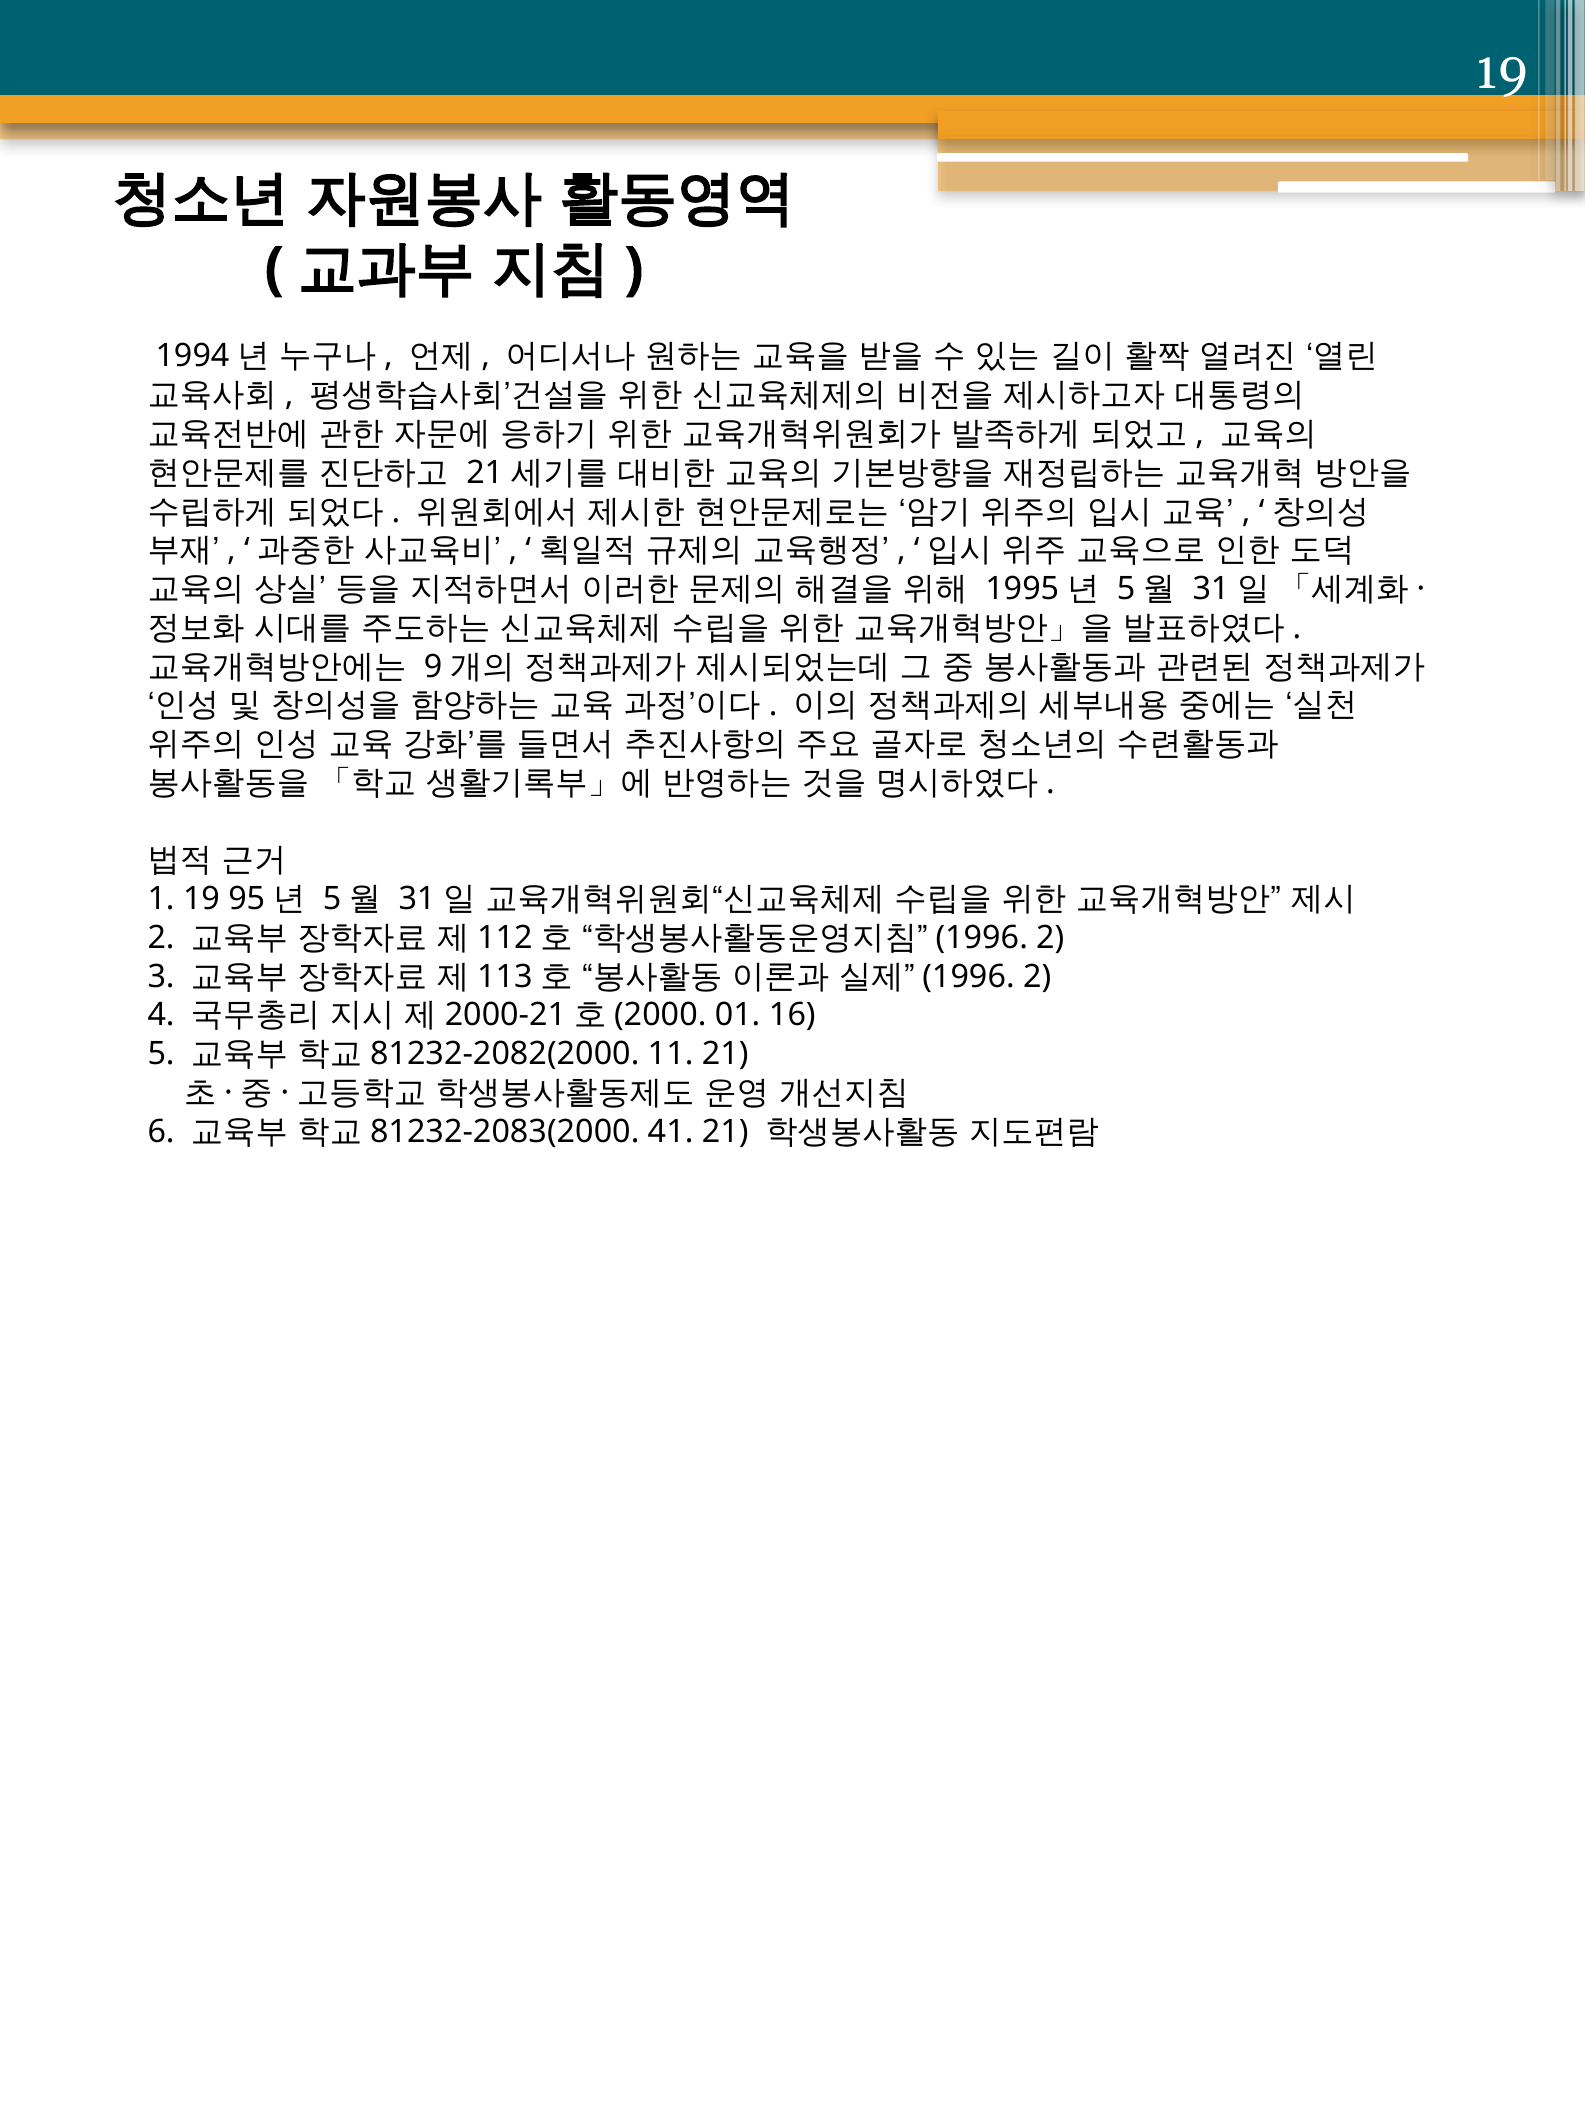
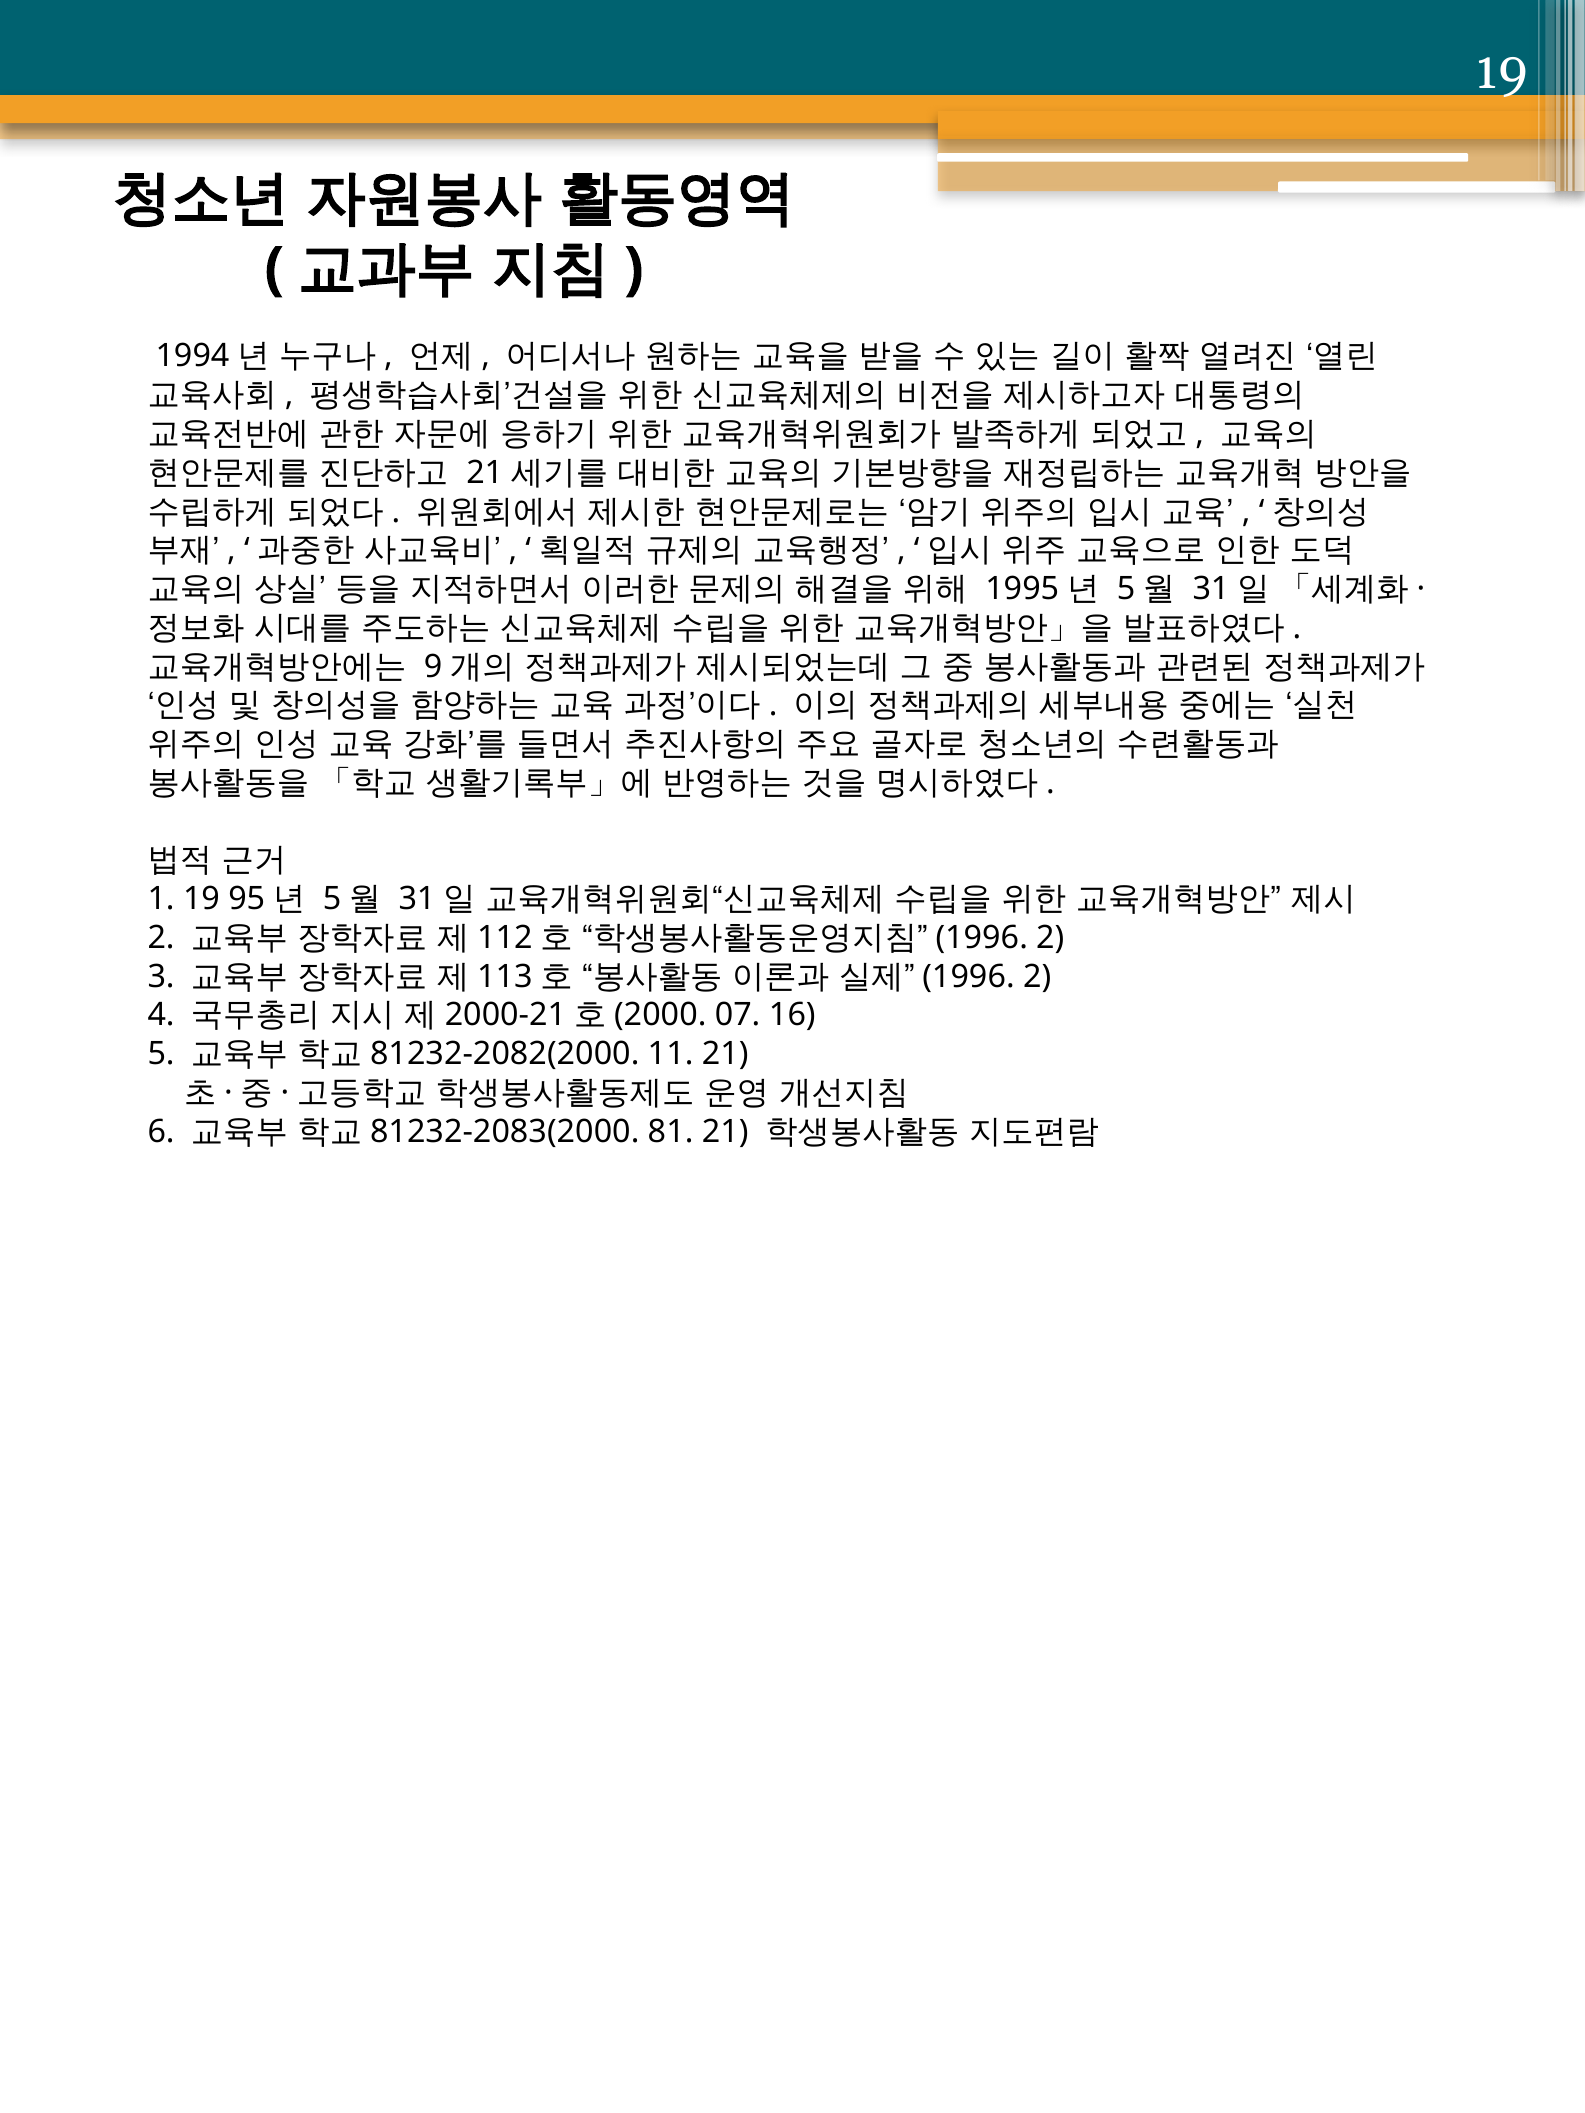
01: 01 -> 07 (738, 1015)
41: 41 -> 81 (671, 1132)
